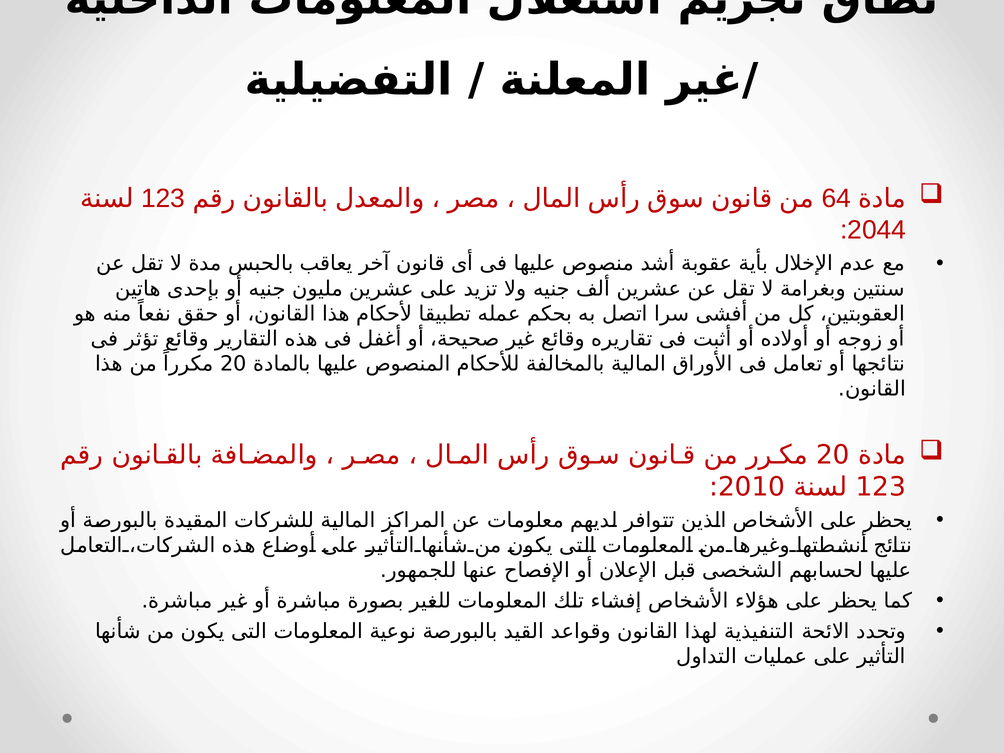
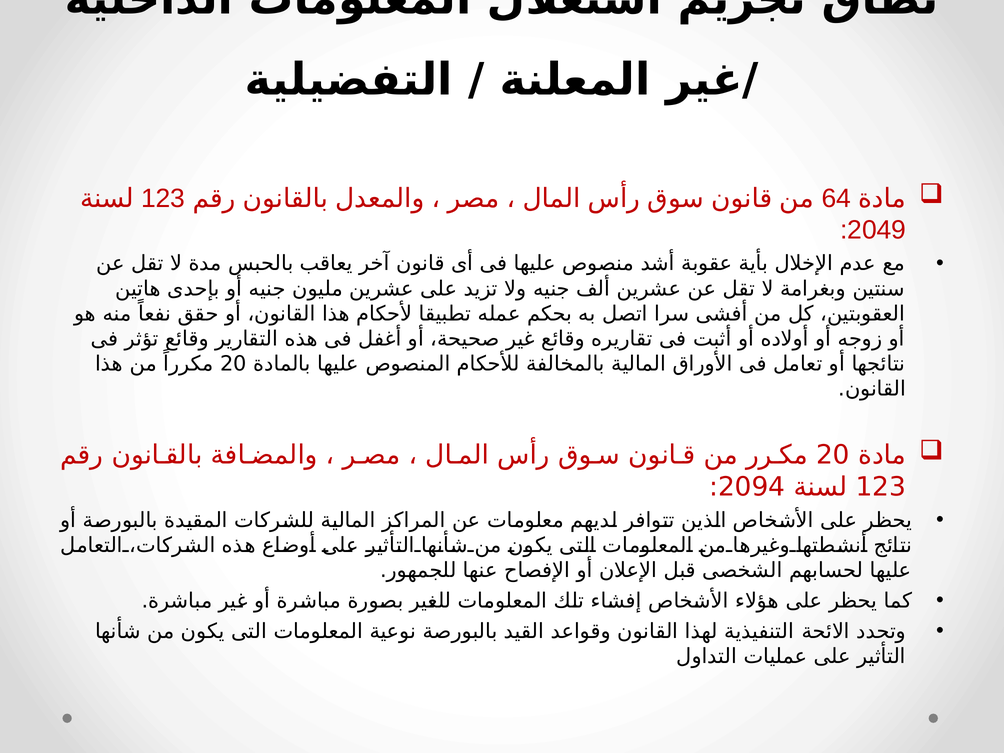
2044: 2044 -> 2049 (877, 230)
2010: 2010 -> 2094 (752, 487)
